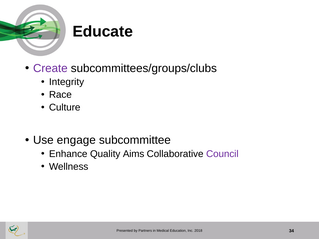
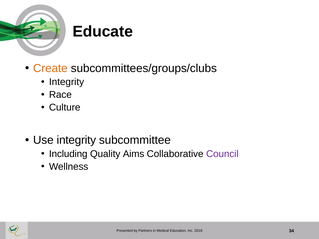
Create colour: purple -> orange (50, 68)
Use engage: engage -> integrity (76, 140)
Enhance: Enhance -> Including (68, 154)
